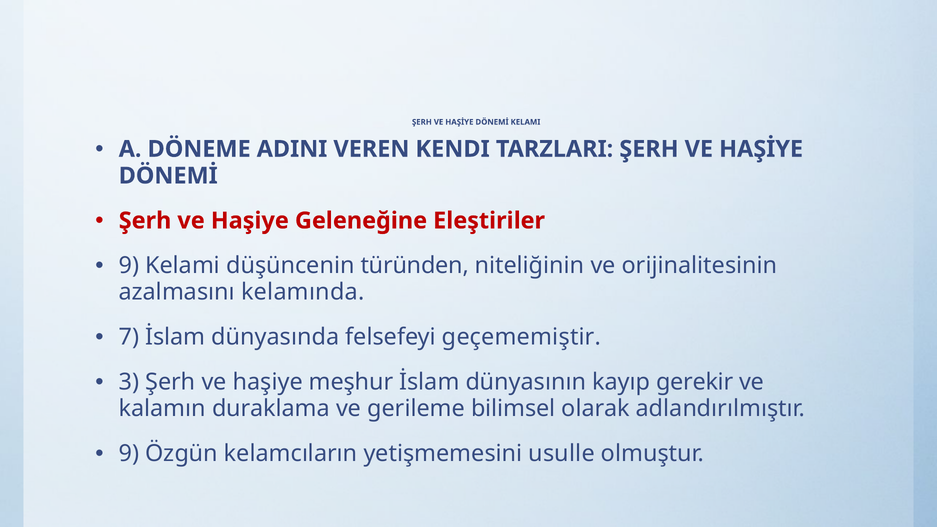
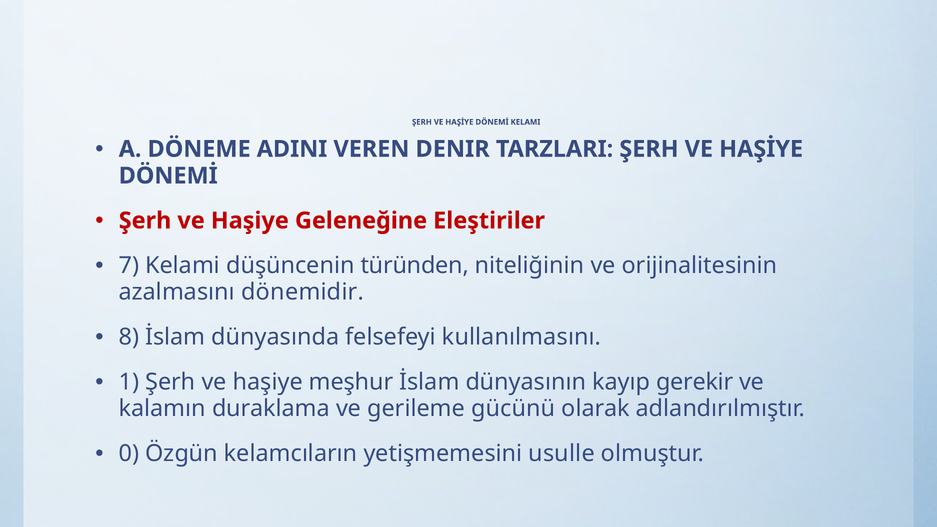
KENDI: KENDI -> DENIR (453, 149)
9: 9 -> 7 (129, 266)
kelamında: kelamında -> dönemidir (303, 292)
7: 7 -> 8 (129, 337)
geçememiştir: geçememiştir -> kullanılmasını (522, 337)
3: 3 -> 1 (129, 382)
bilimsel: bilimsel -> gücünü (513, 409)
9: 9 -> 0 (129, 454)
